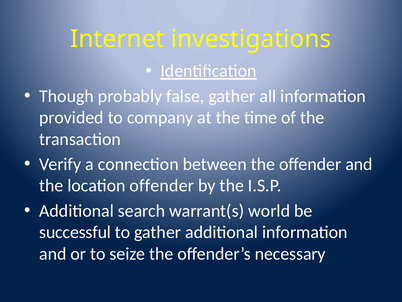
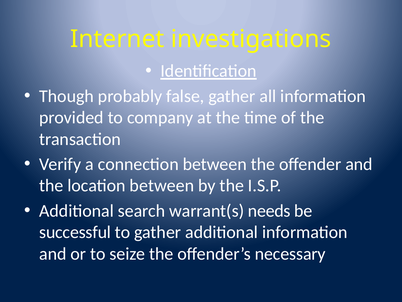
location offender: offender -> between (162, 185)
world: world -> needs (269, 210)
